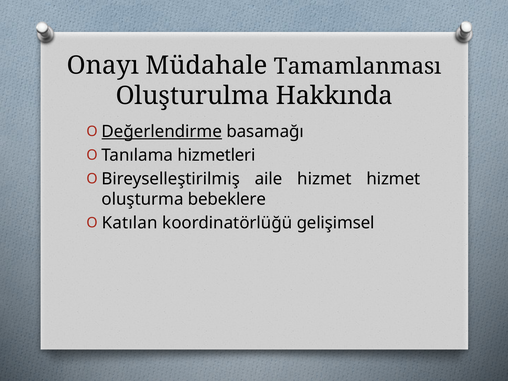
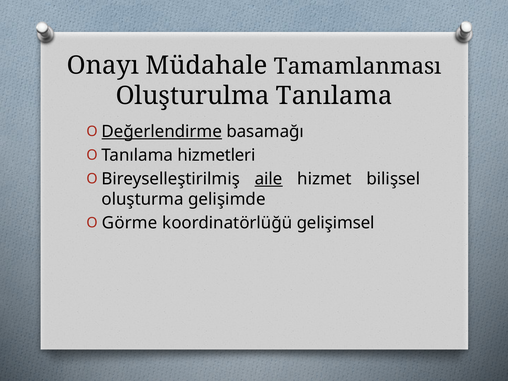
Oluşturulma Hakkında: Hakkında -> Tanılama (334, 96)
aile underline: none -> present (269, 179)
hizmet hizmet: hizmet -> bilişsel (393, 179)
bebeklere: bebeklere -> gelişimde (227, 199)
Katılan: Katılan -> Görme (130, 223)
